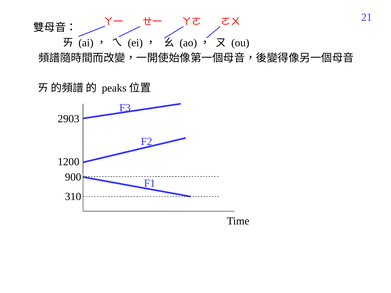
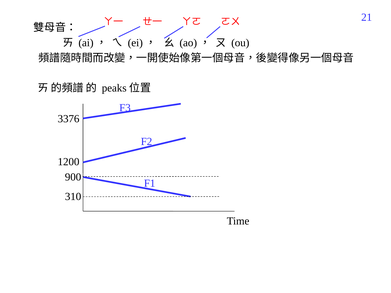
2903: 2903 -> 3376 (69, 119)
